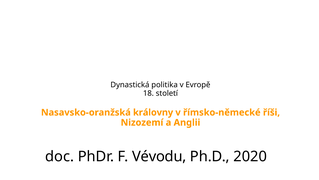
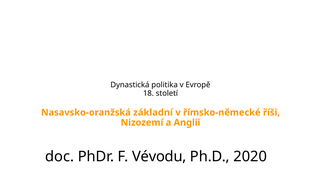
královny: královny -> základní (153, 112)
